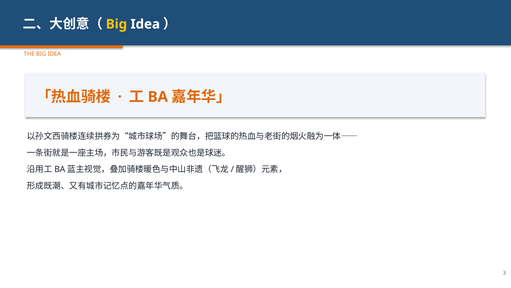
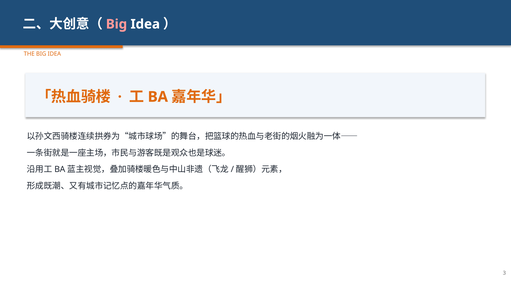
Big colour: yellow -> pink (116, 24)
